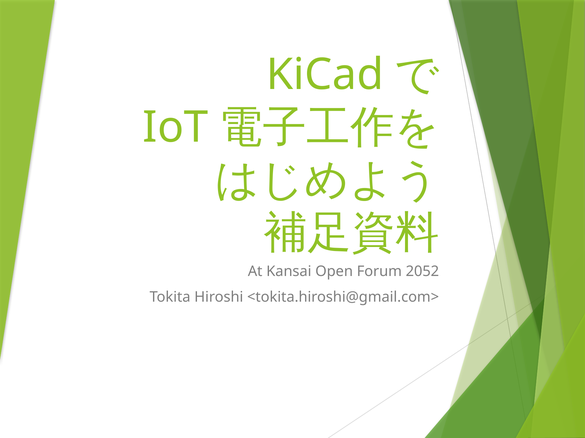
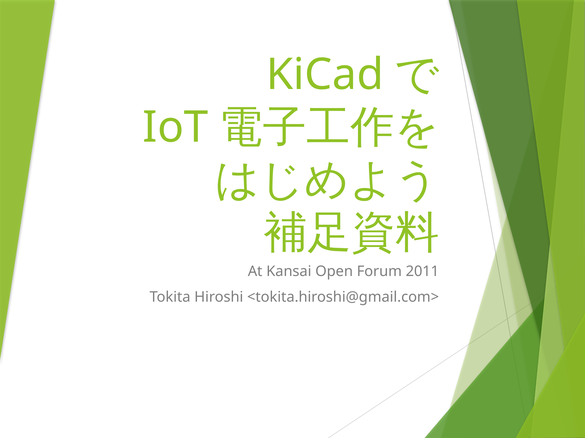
2052: 2052 -> 2011 (422, 272)
